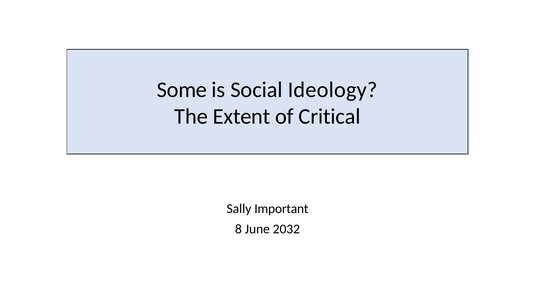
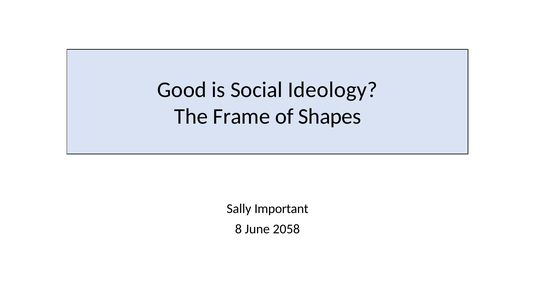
Some: Some -> Good (182, 90)
Extent: Extent -> Frame (241, 117)
Critical: Critical -> Shapes (330, 117)
2032: 2032 -> 2058 (286, 229)
